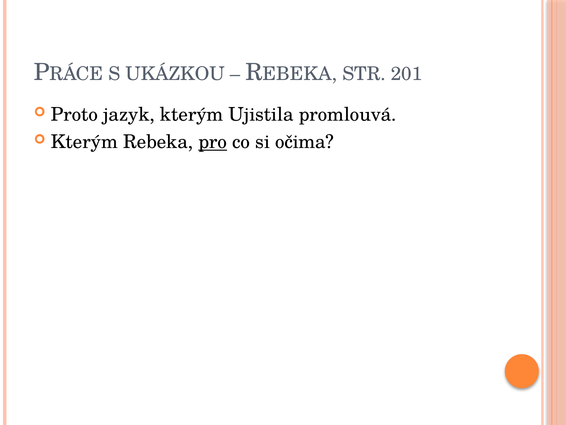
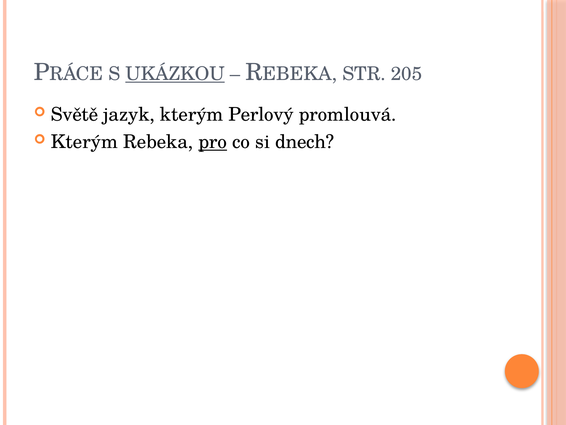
UKÁZKOU underline: none -> present (175, 74)
201: 201 -> 205 (407, 74)
Proto: Proto -> Světě (74, 114)
Ujistila: Ujistila -> Perlový (261, 114)
očima: očima -> dnech (305, 142)
